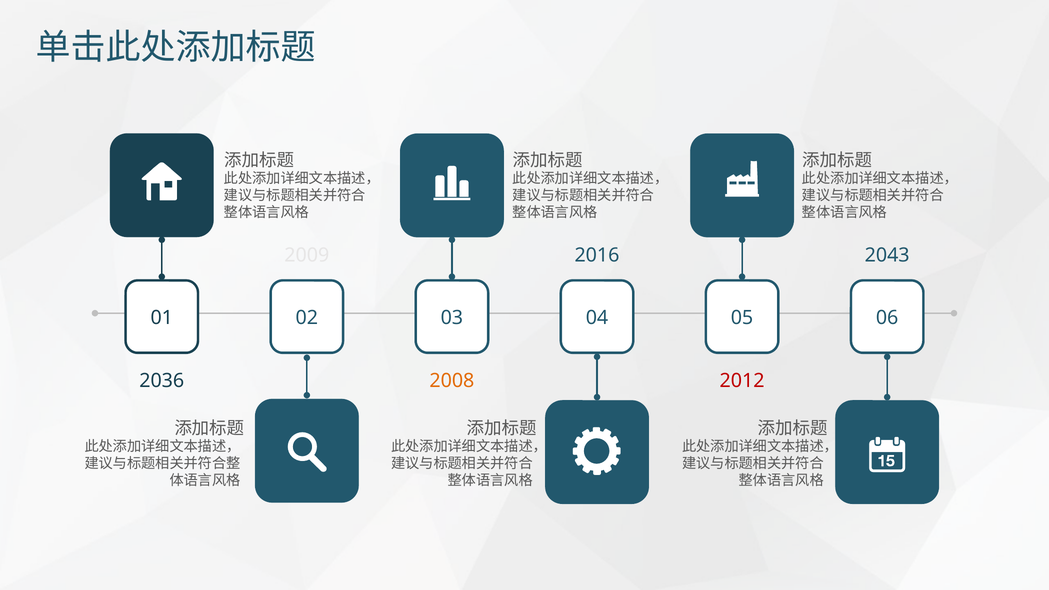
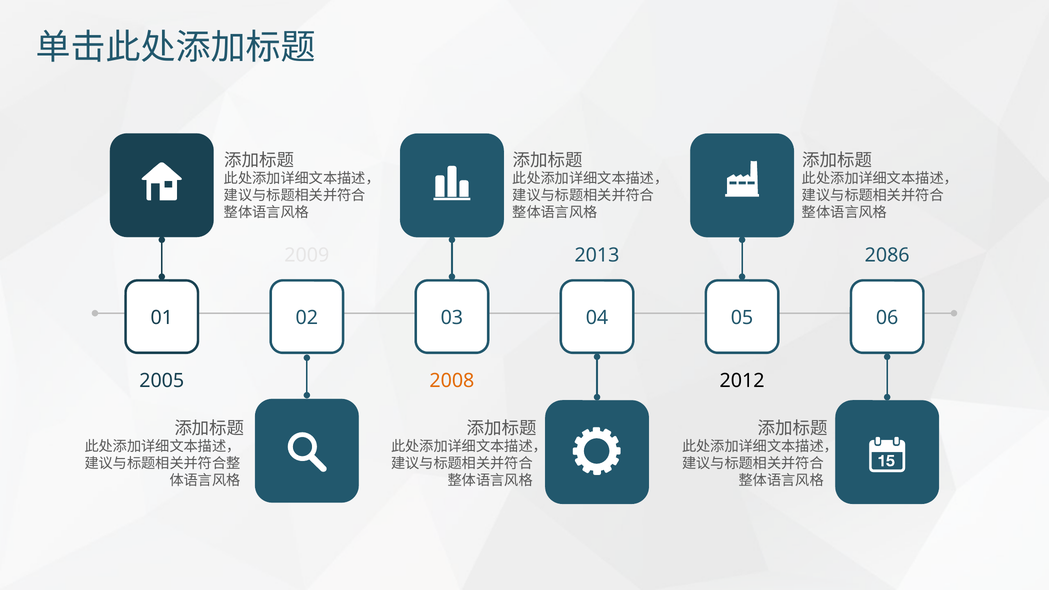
2016: 2016 -> 2013 (597, 255)
2043: 2043 -> 2086 (887, 255)
2036: 2036 -> 2005 (162, 381)
2012 colour: red -> black (742, 381)
